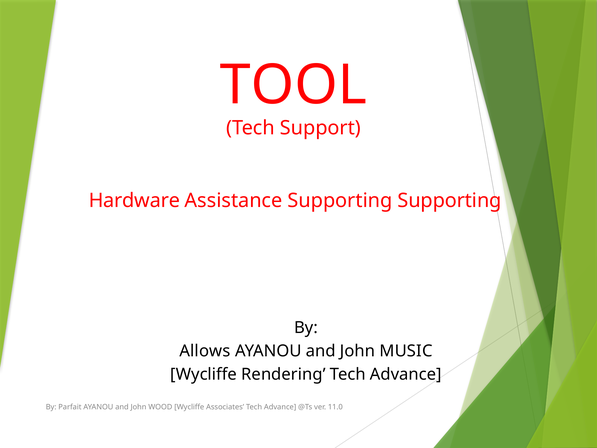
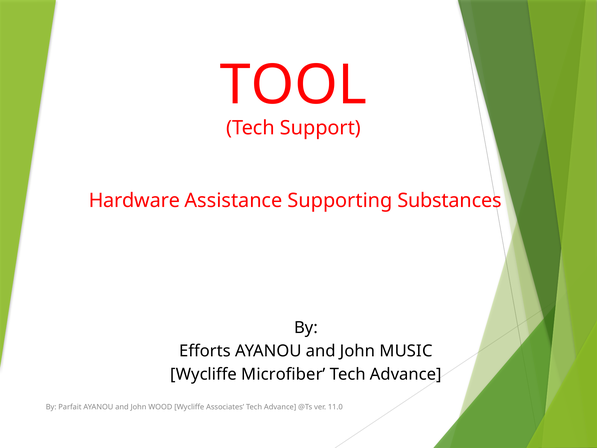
Supporting Supporting: Supporting -> Substances (450, 200)
Allows: Allows -> Efforts (205, 351)
Rendering: Rendering -> Microfiber (283, 374)
